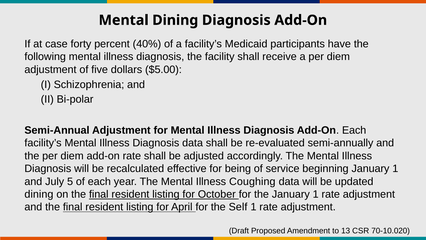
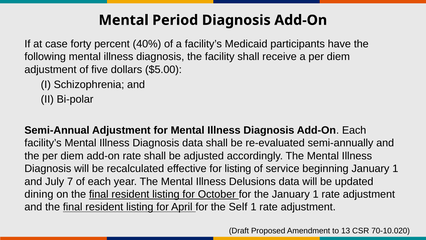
Mental Dining: Dining -> Period (175, 20)
for being: being -> listing (238, 168)
5: 5 -> 7 (70, 181)
Coughing: Coughing -> Delusions (252, 181)
